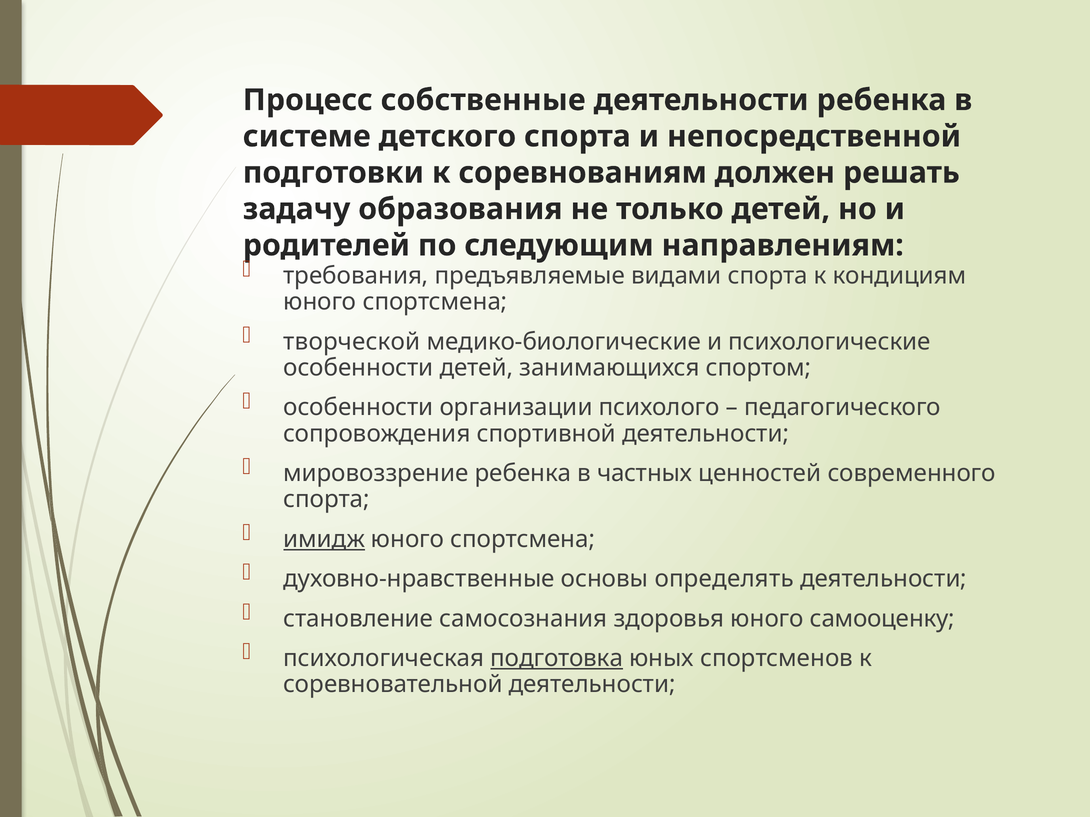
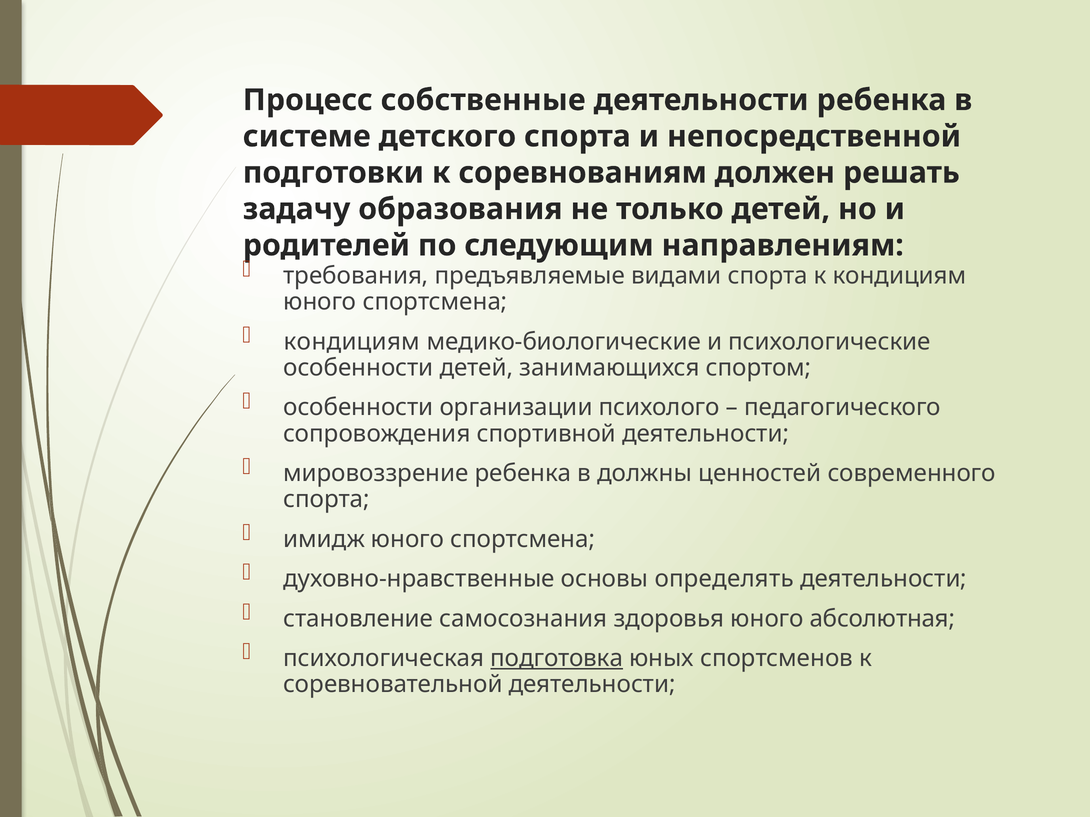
творческой: творческой -> кондициям (352, 342)
частных: частных -> должны (644, 474)
имидж underline: present -> none (324, 540)
самооценку: самооценку -> абсолютная (882, 619)
